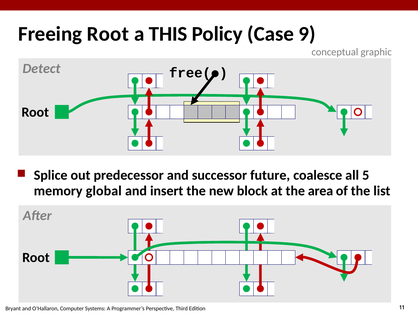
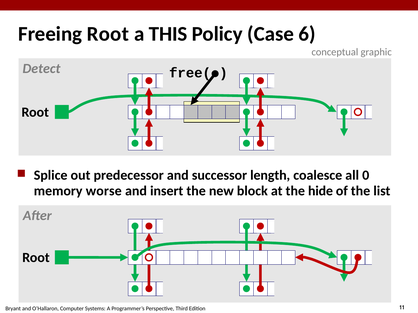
9: 9 -> 6 (307, 34)
future: future -> length (270, 175)
5: 5 -> 0 (366, 175)
global: global -> worse (104, 191)
area: area -> hide (320, 191)
